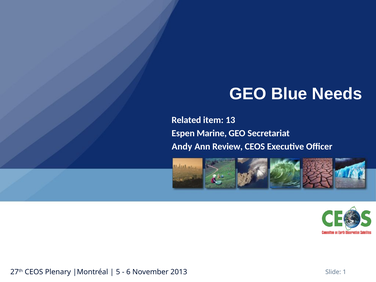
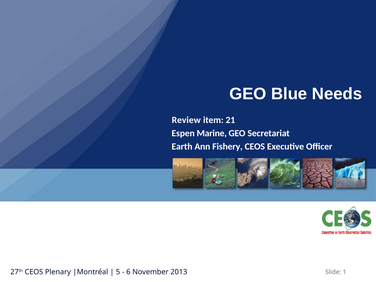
Related: Related -> Review (186, 120)
13: 13 -> 21 (230, 120)
Andy: Andy -> Earth (182, 146)
Review: Review -> Fishery (227, 146)
